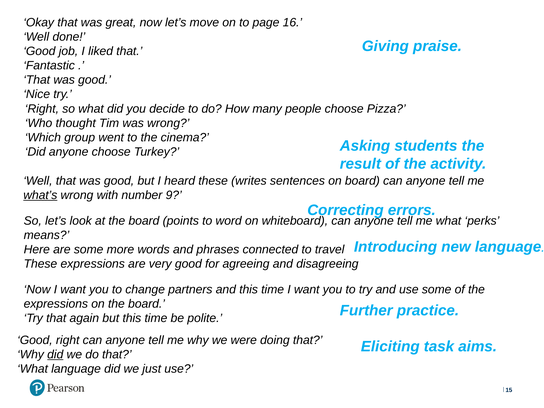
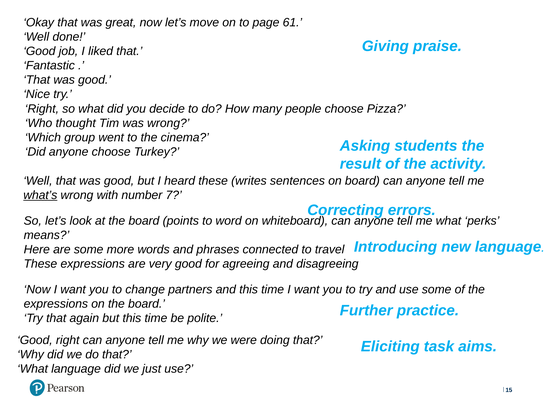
16: 16 -> 61 (292, 22)
9: 9 -> 7 (174, 195)
did underline: present -> none (55, 355)
